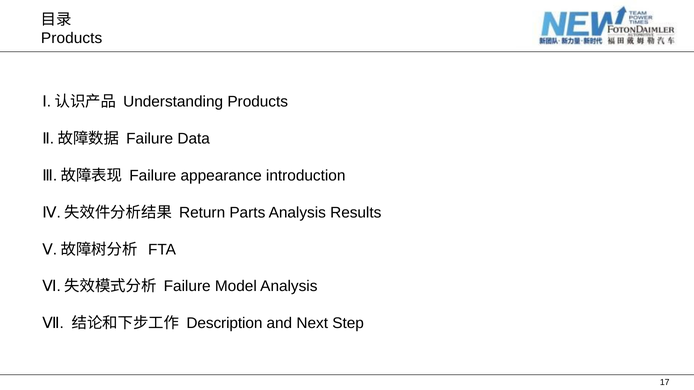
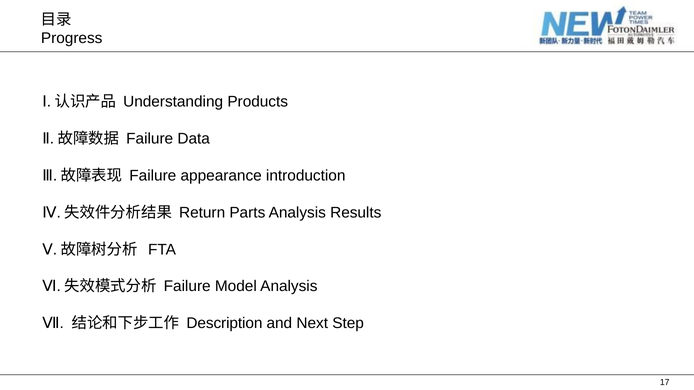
Products: Products -> Progress (72, 38)
